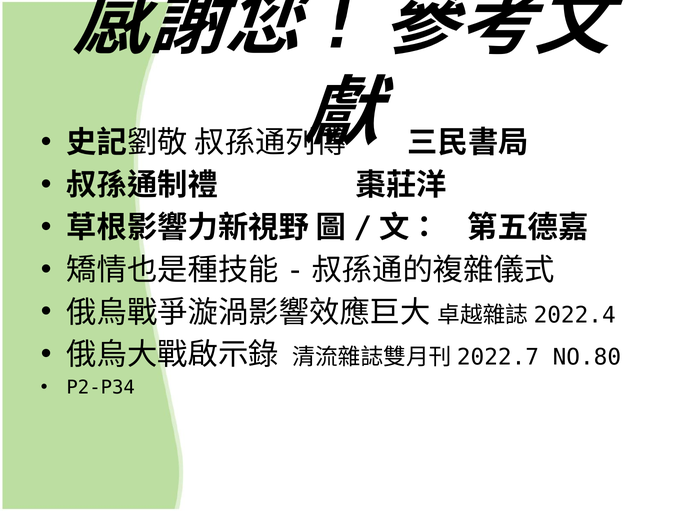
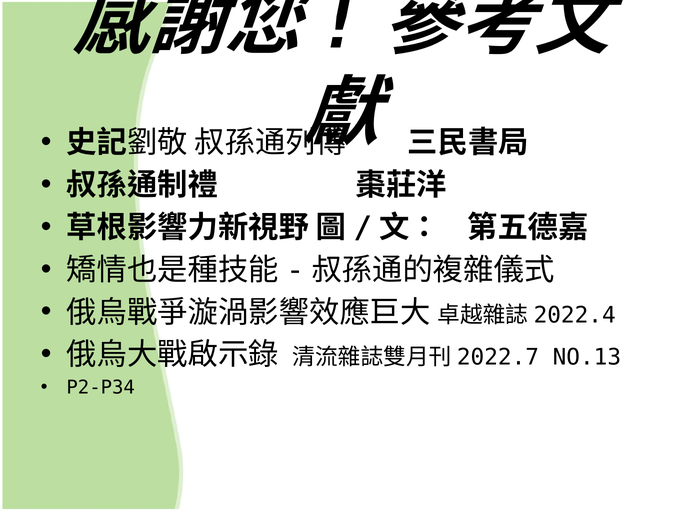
NO.80: NO.80 -> NO.13 (587, 358)
